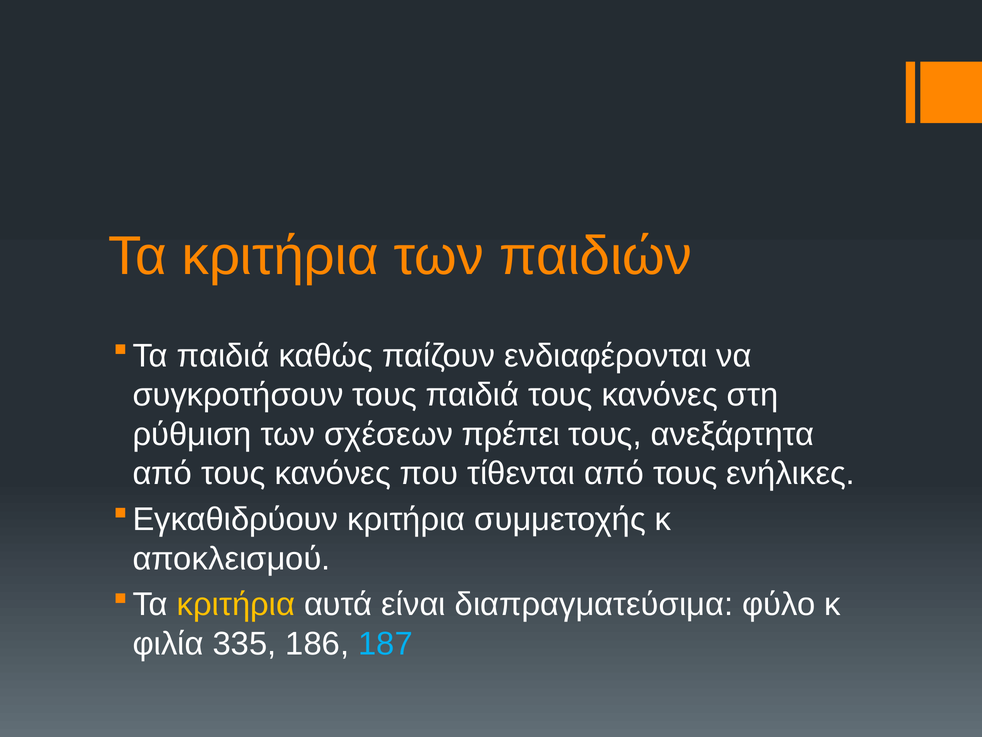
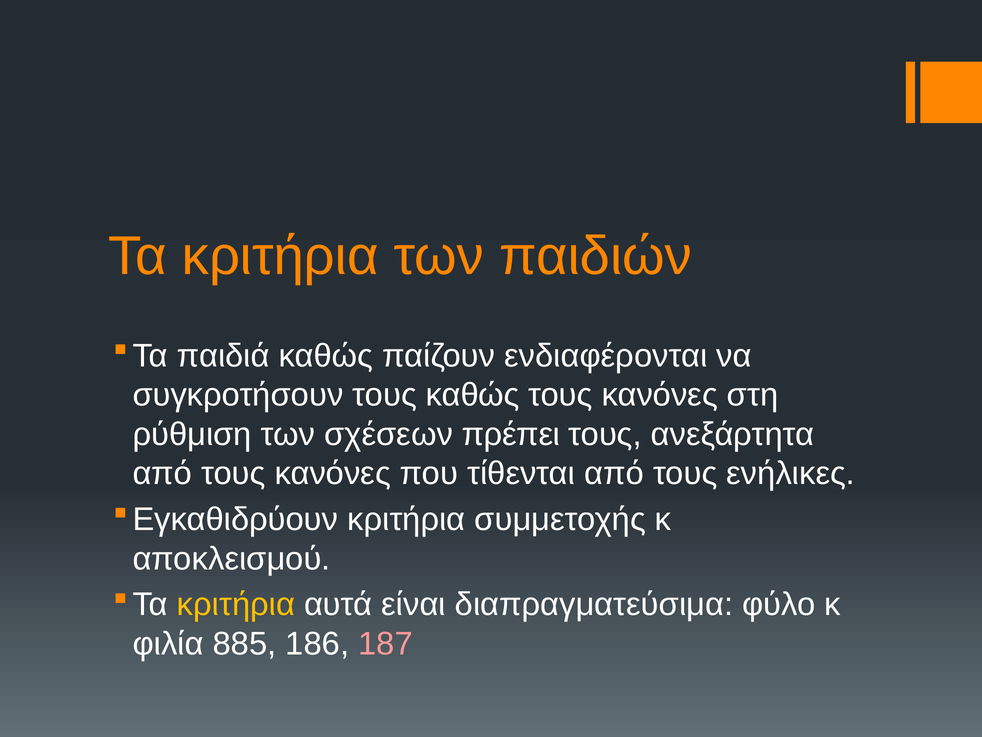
τους παιδιά: παιδιά -> καθώς (473, 395)
335: 335 -> 885 (244, 643)
187 colour: light blue -> pink (385, 643)
